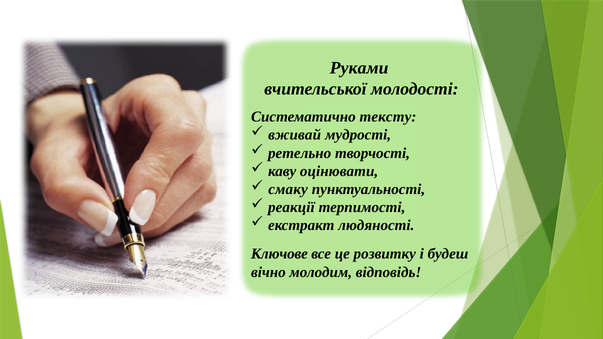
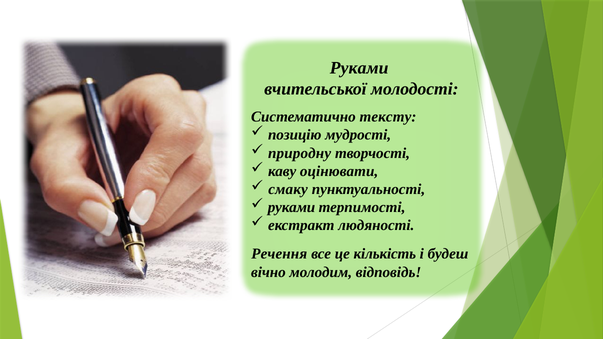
вживай: вживай -> позицію (295, 135)
ретельно: ретельно -> природну (300, 153)
реакції: реакції -> руками (292, 207)
Ключове: Ключове -> Речення (279, 254)
розвитку: розвитку -> кількість (385, 254)
